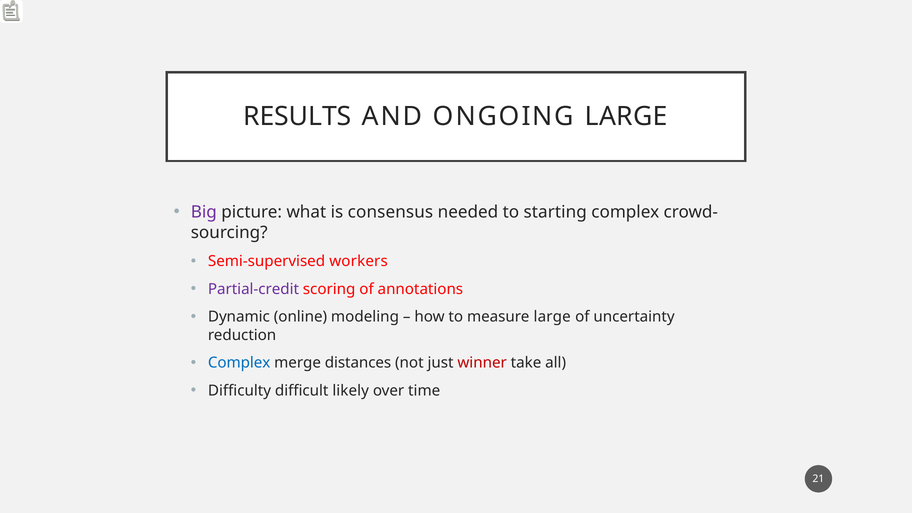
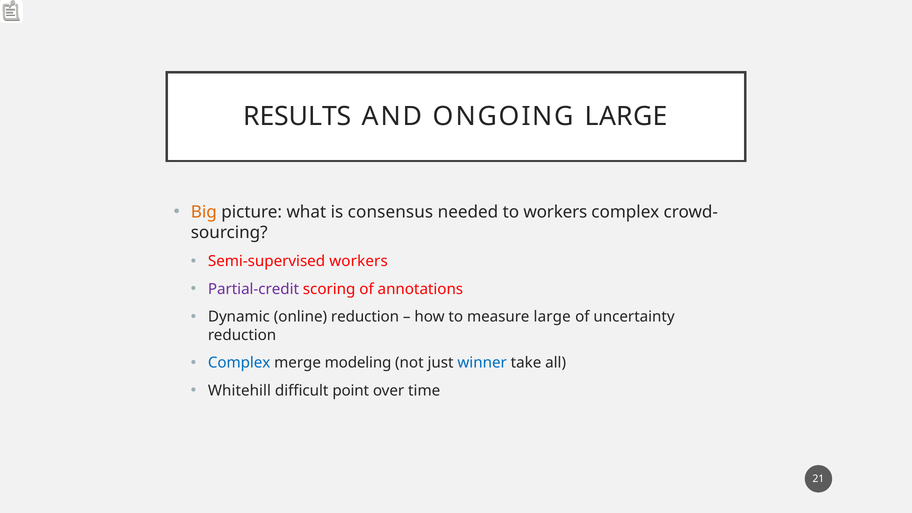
Big colour: purple -> orange (204, 212)
to starting: starting -> workers (555, 212)
online modeling: modeling -> reduction (365, 317)
distances: distances -> modeling (358, 363)
winner colour: red -> blue (482, 363)
Difficulty: Difficulty -> Whitehill (239, 391)
likely: likely -> point (351, 391)
